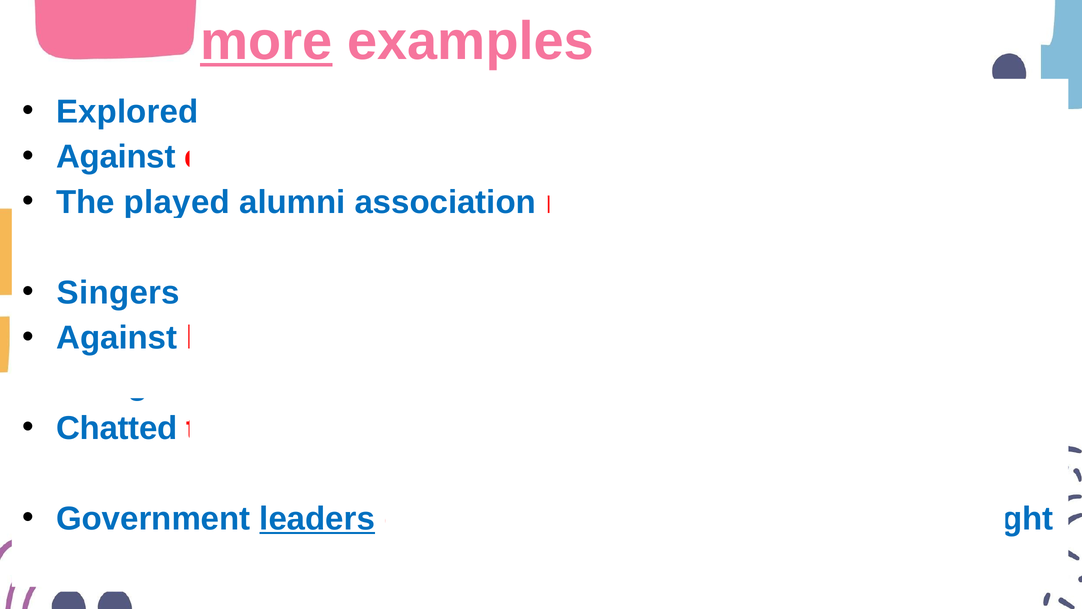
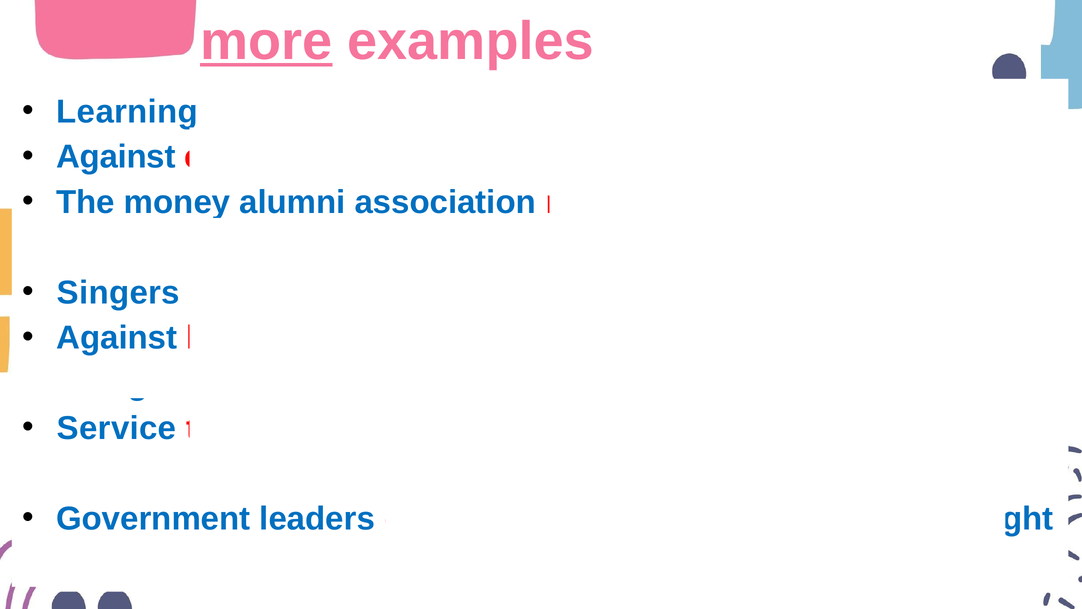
Explored: Explored -> Learning (127, 112)
The played: played -> money (177, 202)
Chatted: Chatted -> Service (117, 428)
leaders underline: present -> none (317, 519)
